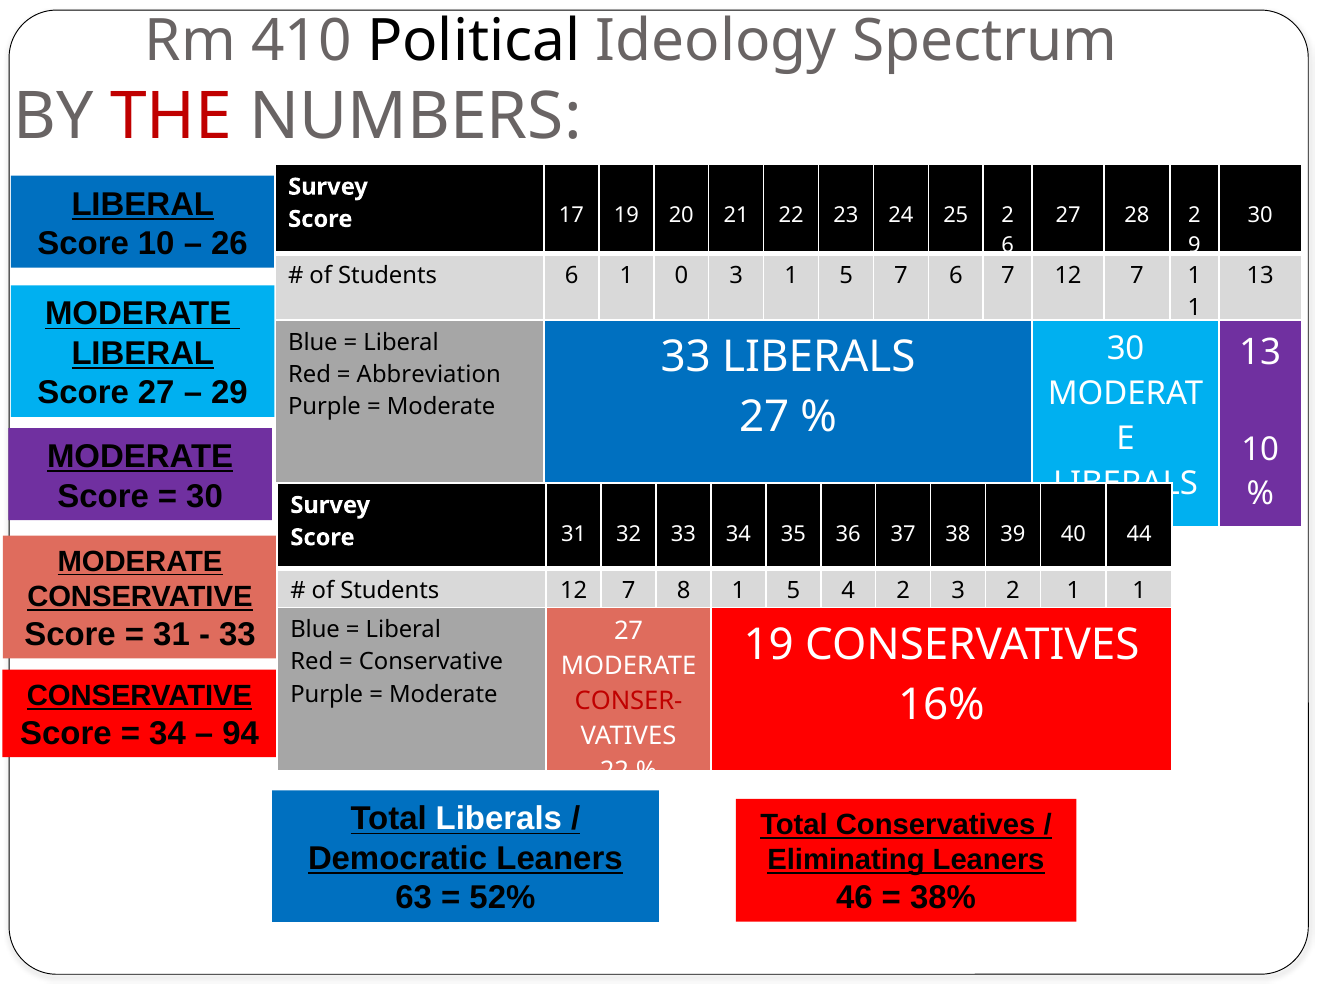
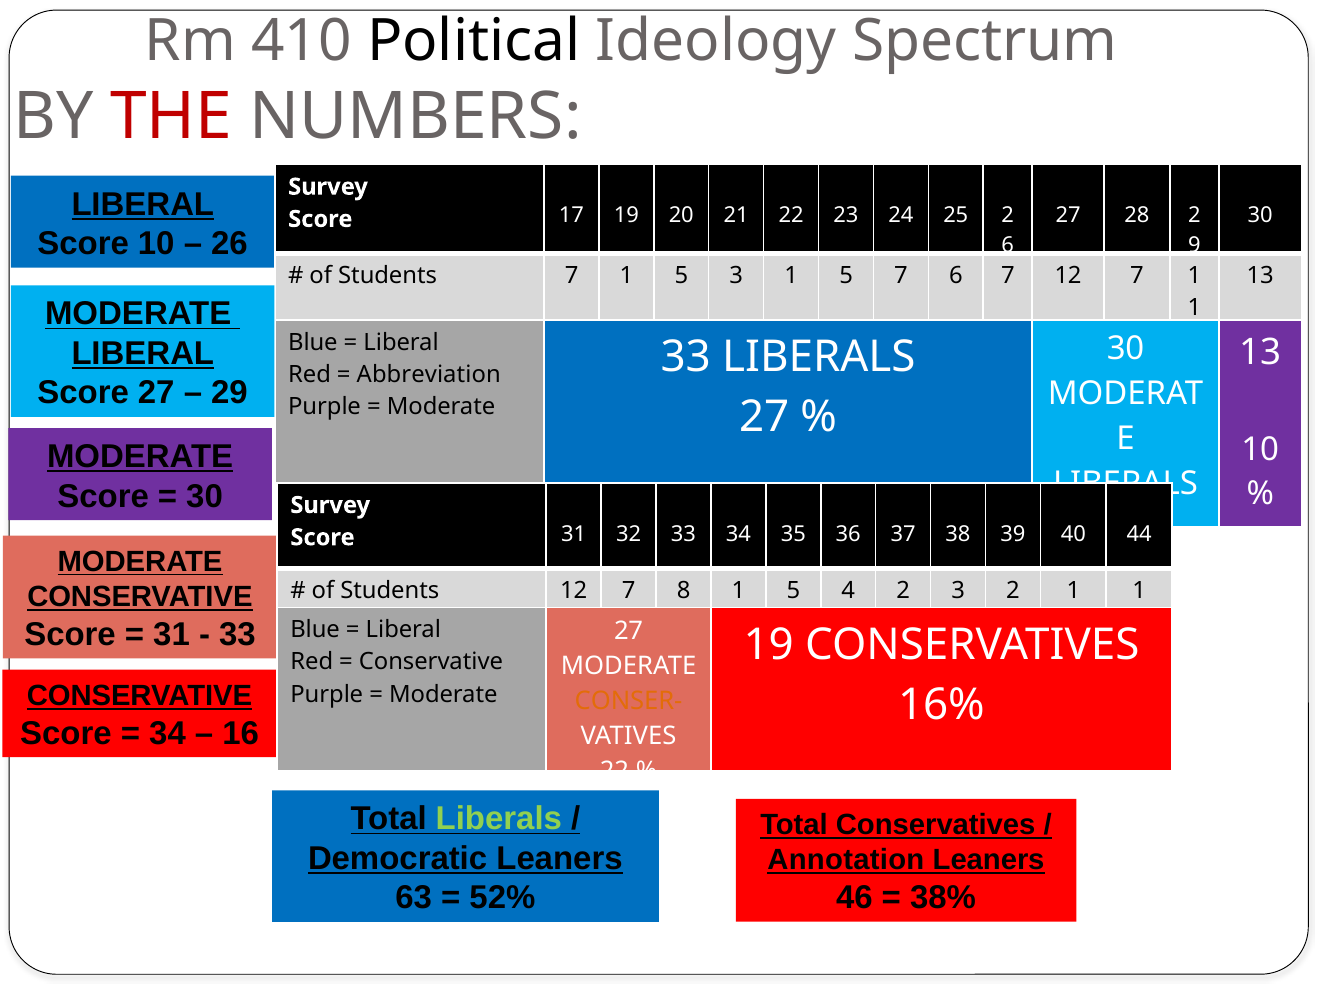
Students 6: 6 -> 7 (572, 276)
0: 0 -> 5 (681, 276)
CONSER- colour: red -> orange (629, 701)
94: 94 -> 16 (241, 734)
Liberals colour: white -> light green (499, 819)
Eliminating: Eliminating -> Annotation (846, 861)
